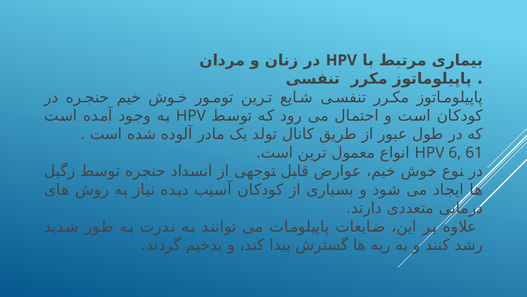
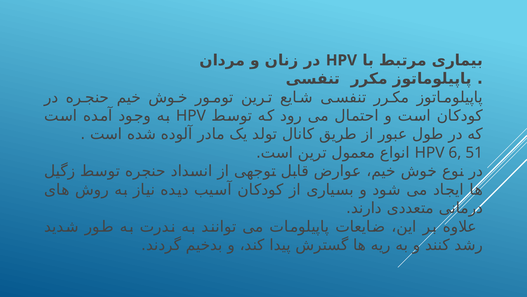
61: 61 -> 51 (474, 152)
